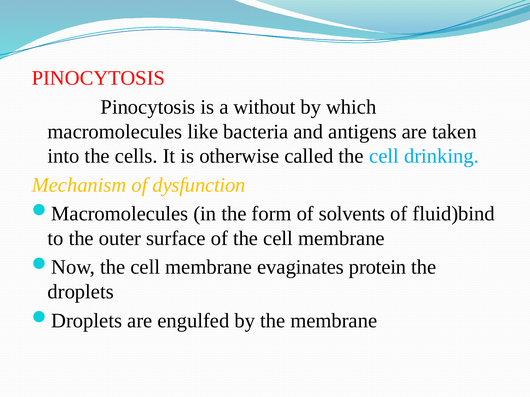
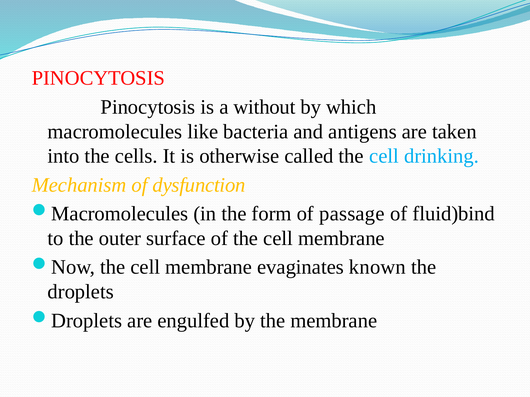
solvents: solvents -> passage (352, 214)
protein: protein -> known (377, 268)
